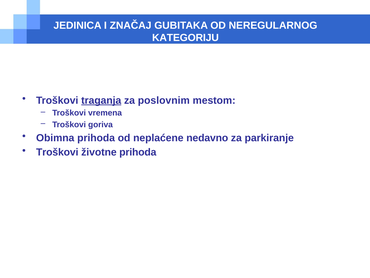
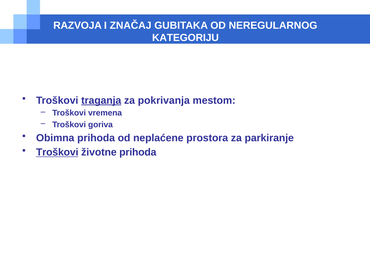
JEDINICA: JEDINICA -> RAZVOJA (78, 25)
poslovnim: poslovnim -> pokrivanja (164, 100)
nedavno: nedavno -> prostora (207, 138)
Troškovi underline: none -> present (57, 152)
